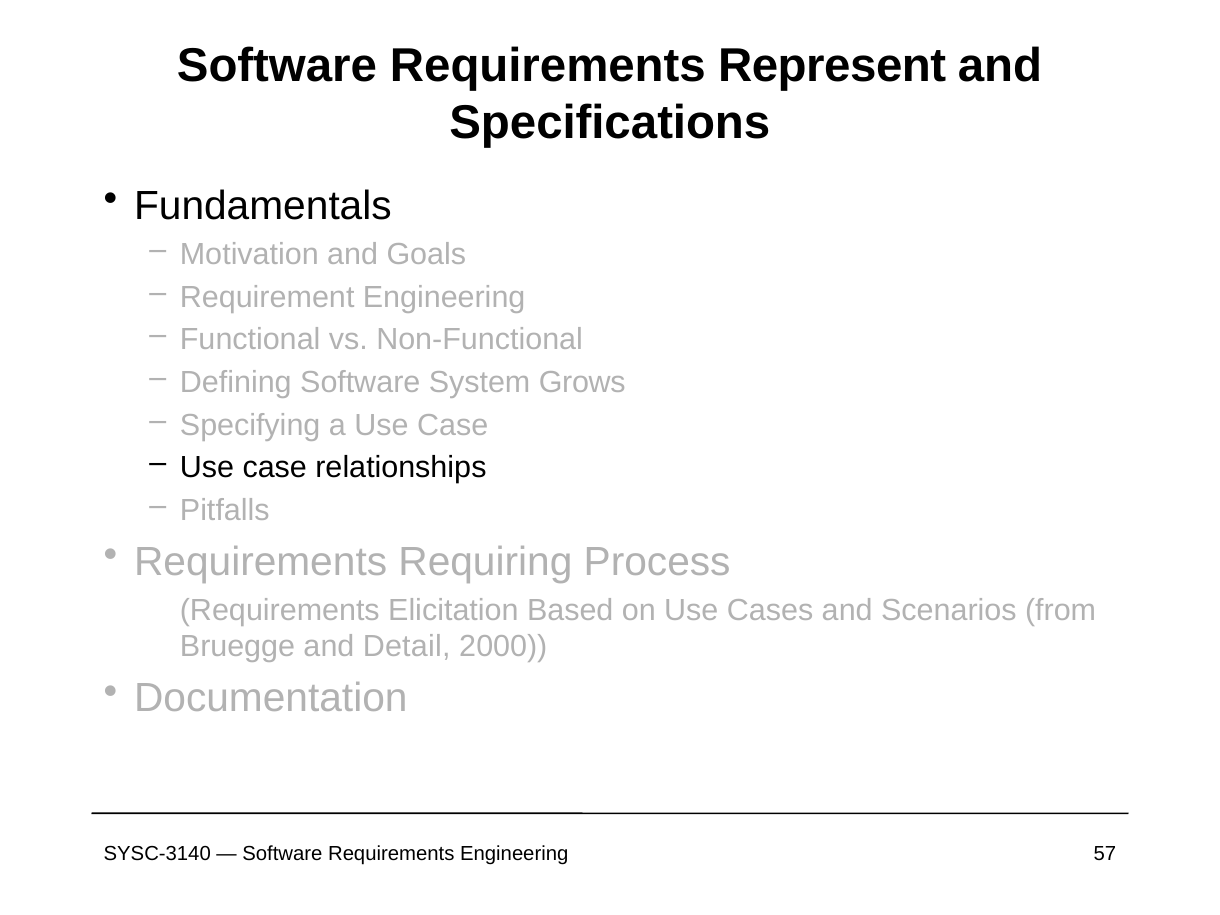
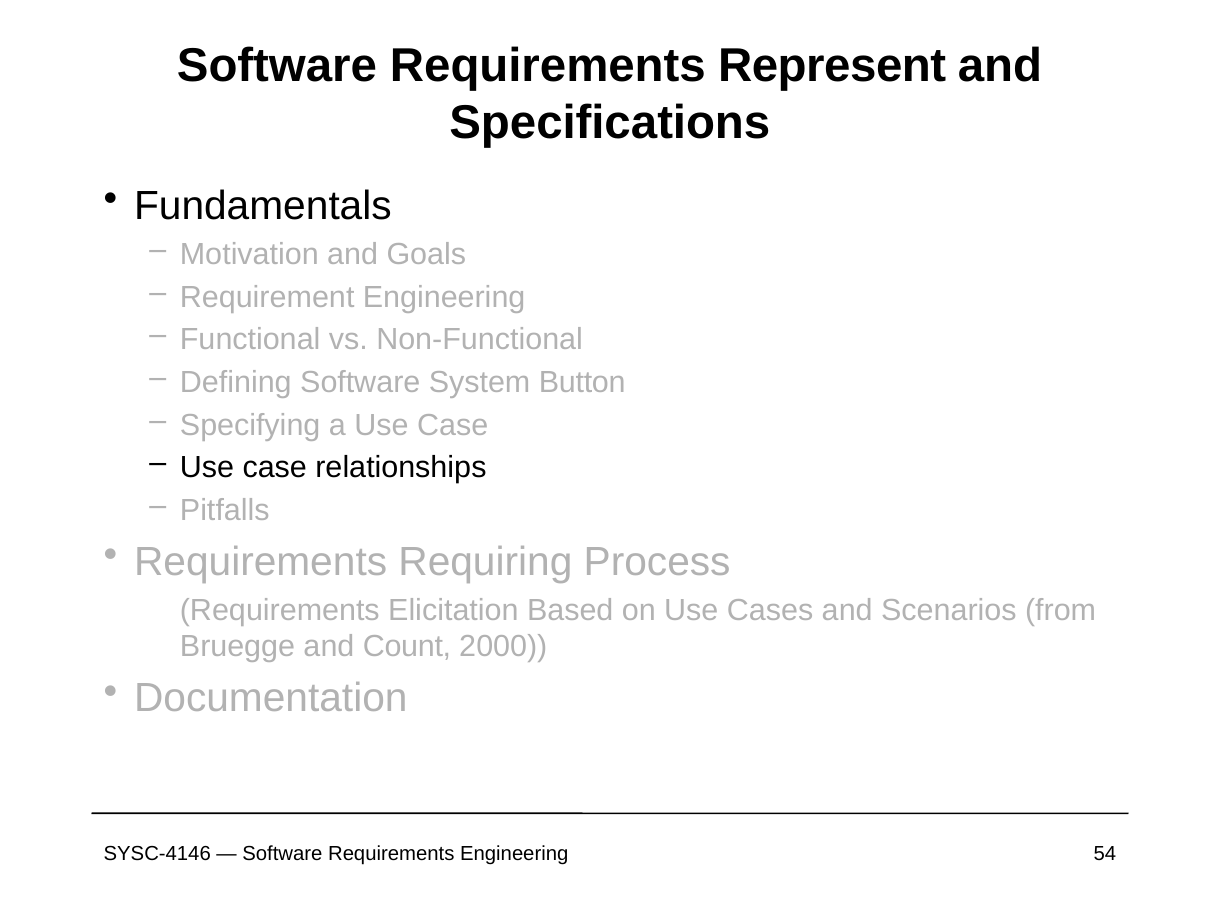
Grows: Grows -> Button (582, 382)
Detail: Detail -> Count (407, 647)
SYSC-3140: SYSC-3140 -> SYSC-4146 (157, 853)
57: 57 -> 54 (1105, 853)
